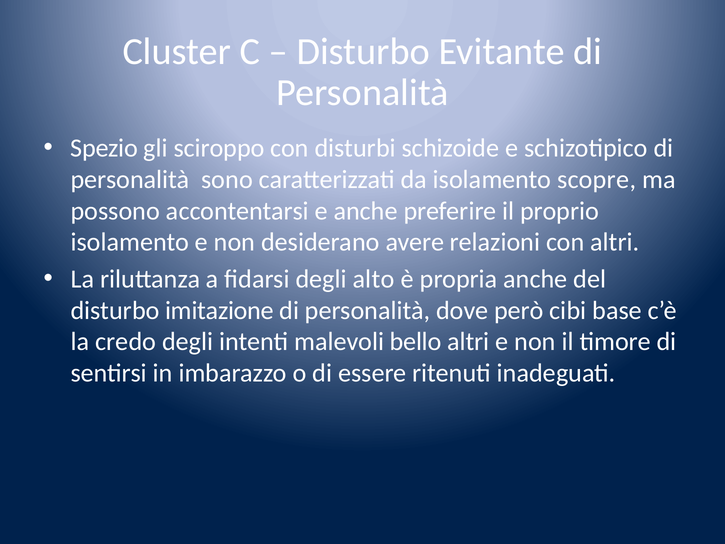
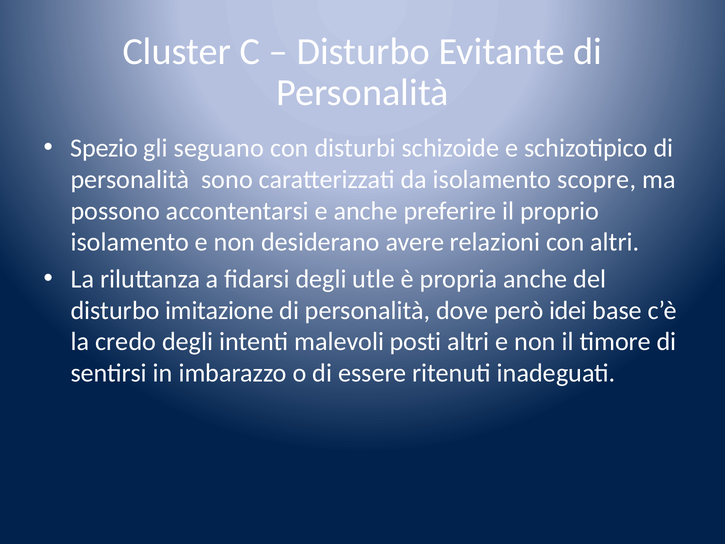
sciroppo: sciroppo -> seguano (219, 148)
alto: alto -> utle (374, 279)
cibi: cibi -> idei (568, 310)
bello: bello -> posti (416, 342)
